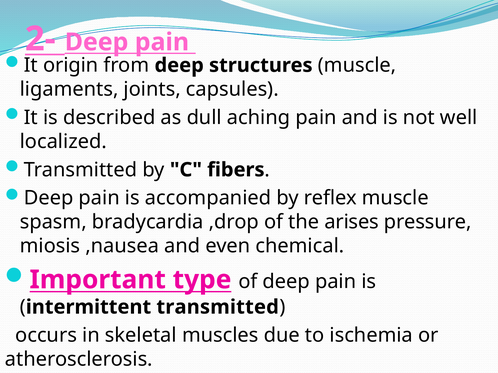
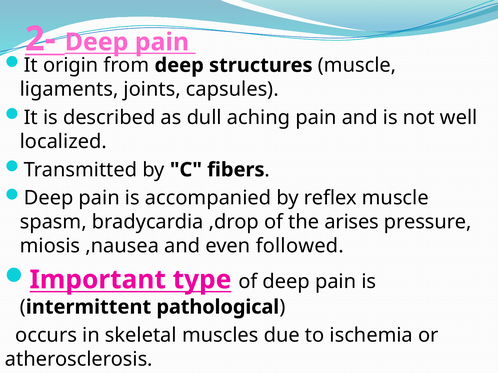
chemical: chemical -> followed (300, 246)
intermittent transmitted: transmitted -> pathological (218, 307)
